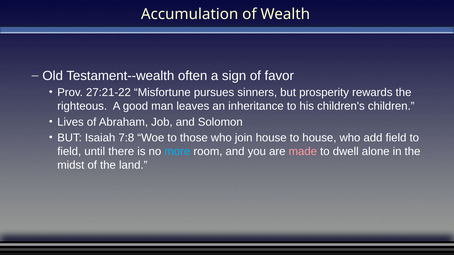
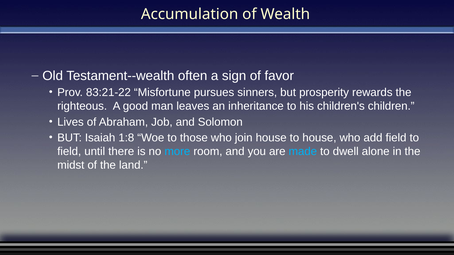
27:21-22: 27:21-22 -> 83:21-22 (108, 93)
7:8: 7:8 -> 1:8 (126, 138)
made colour: pink -> light blue (303, 152)
